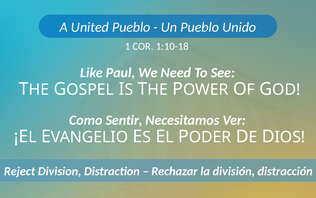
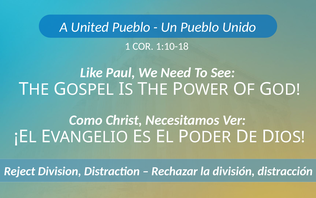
Sentir: Sentir -> Christ (124, 120)
